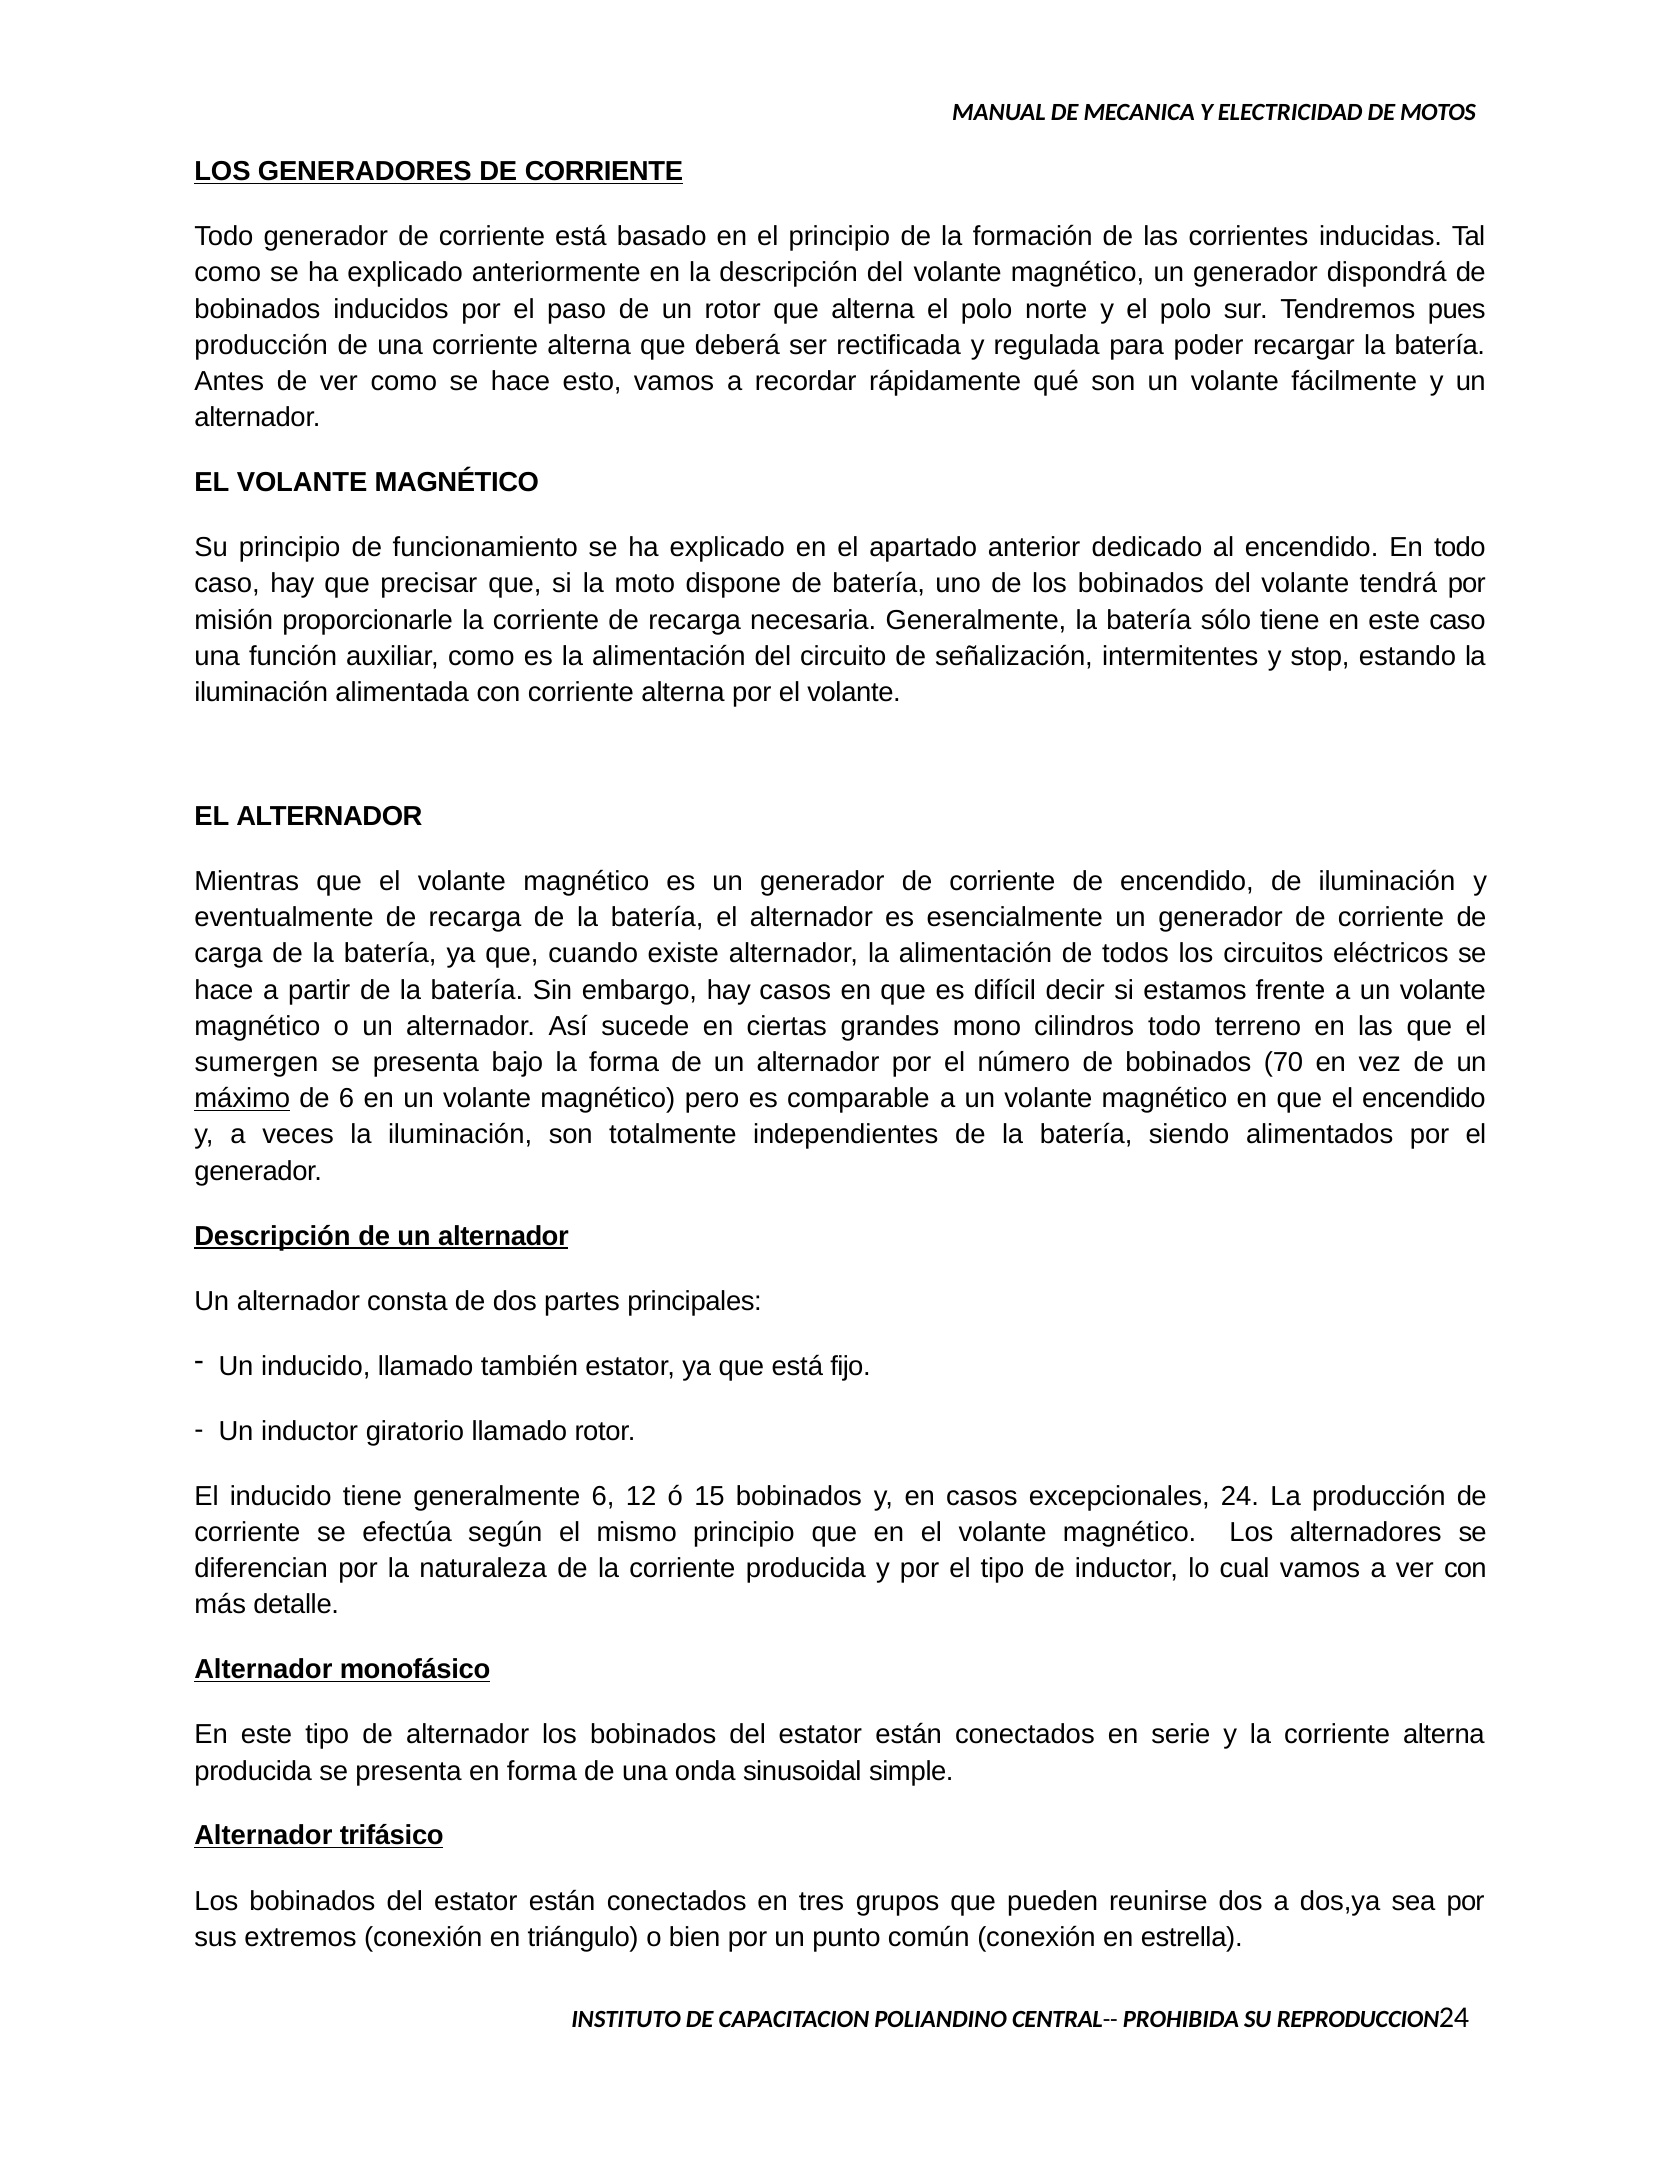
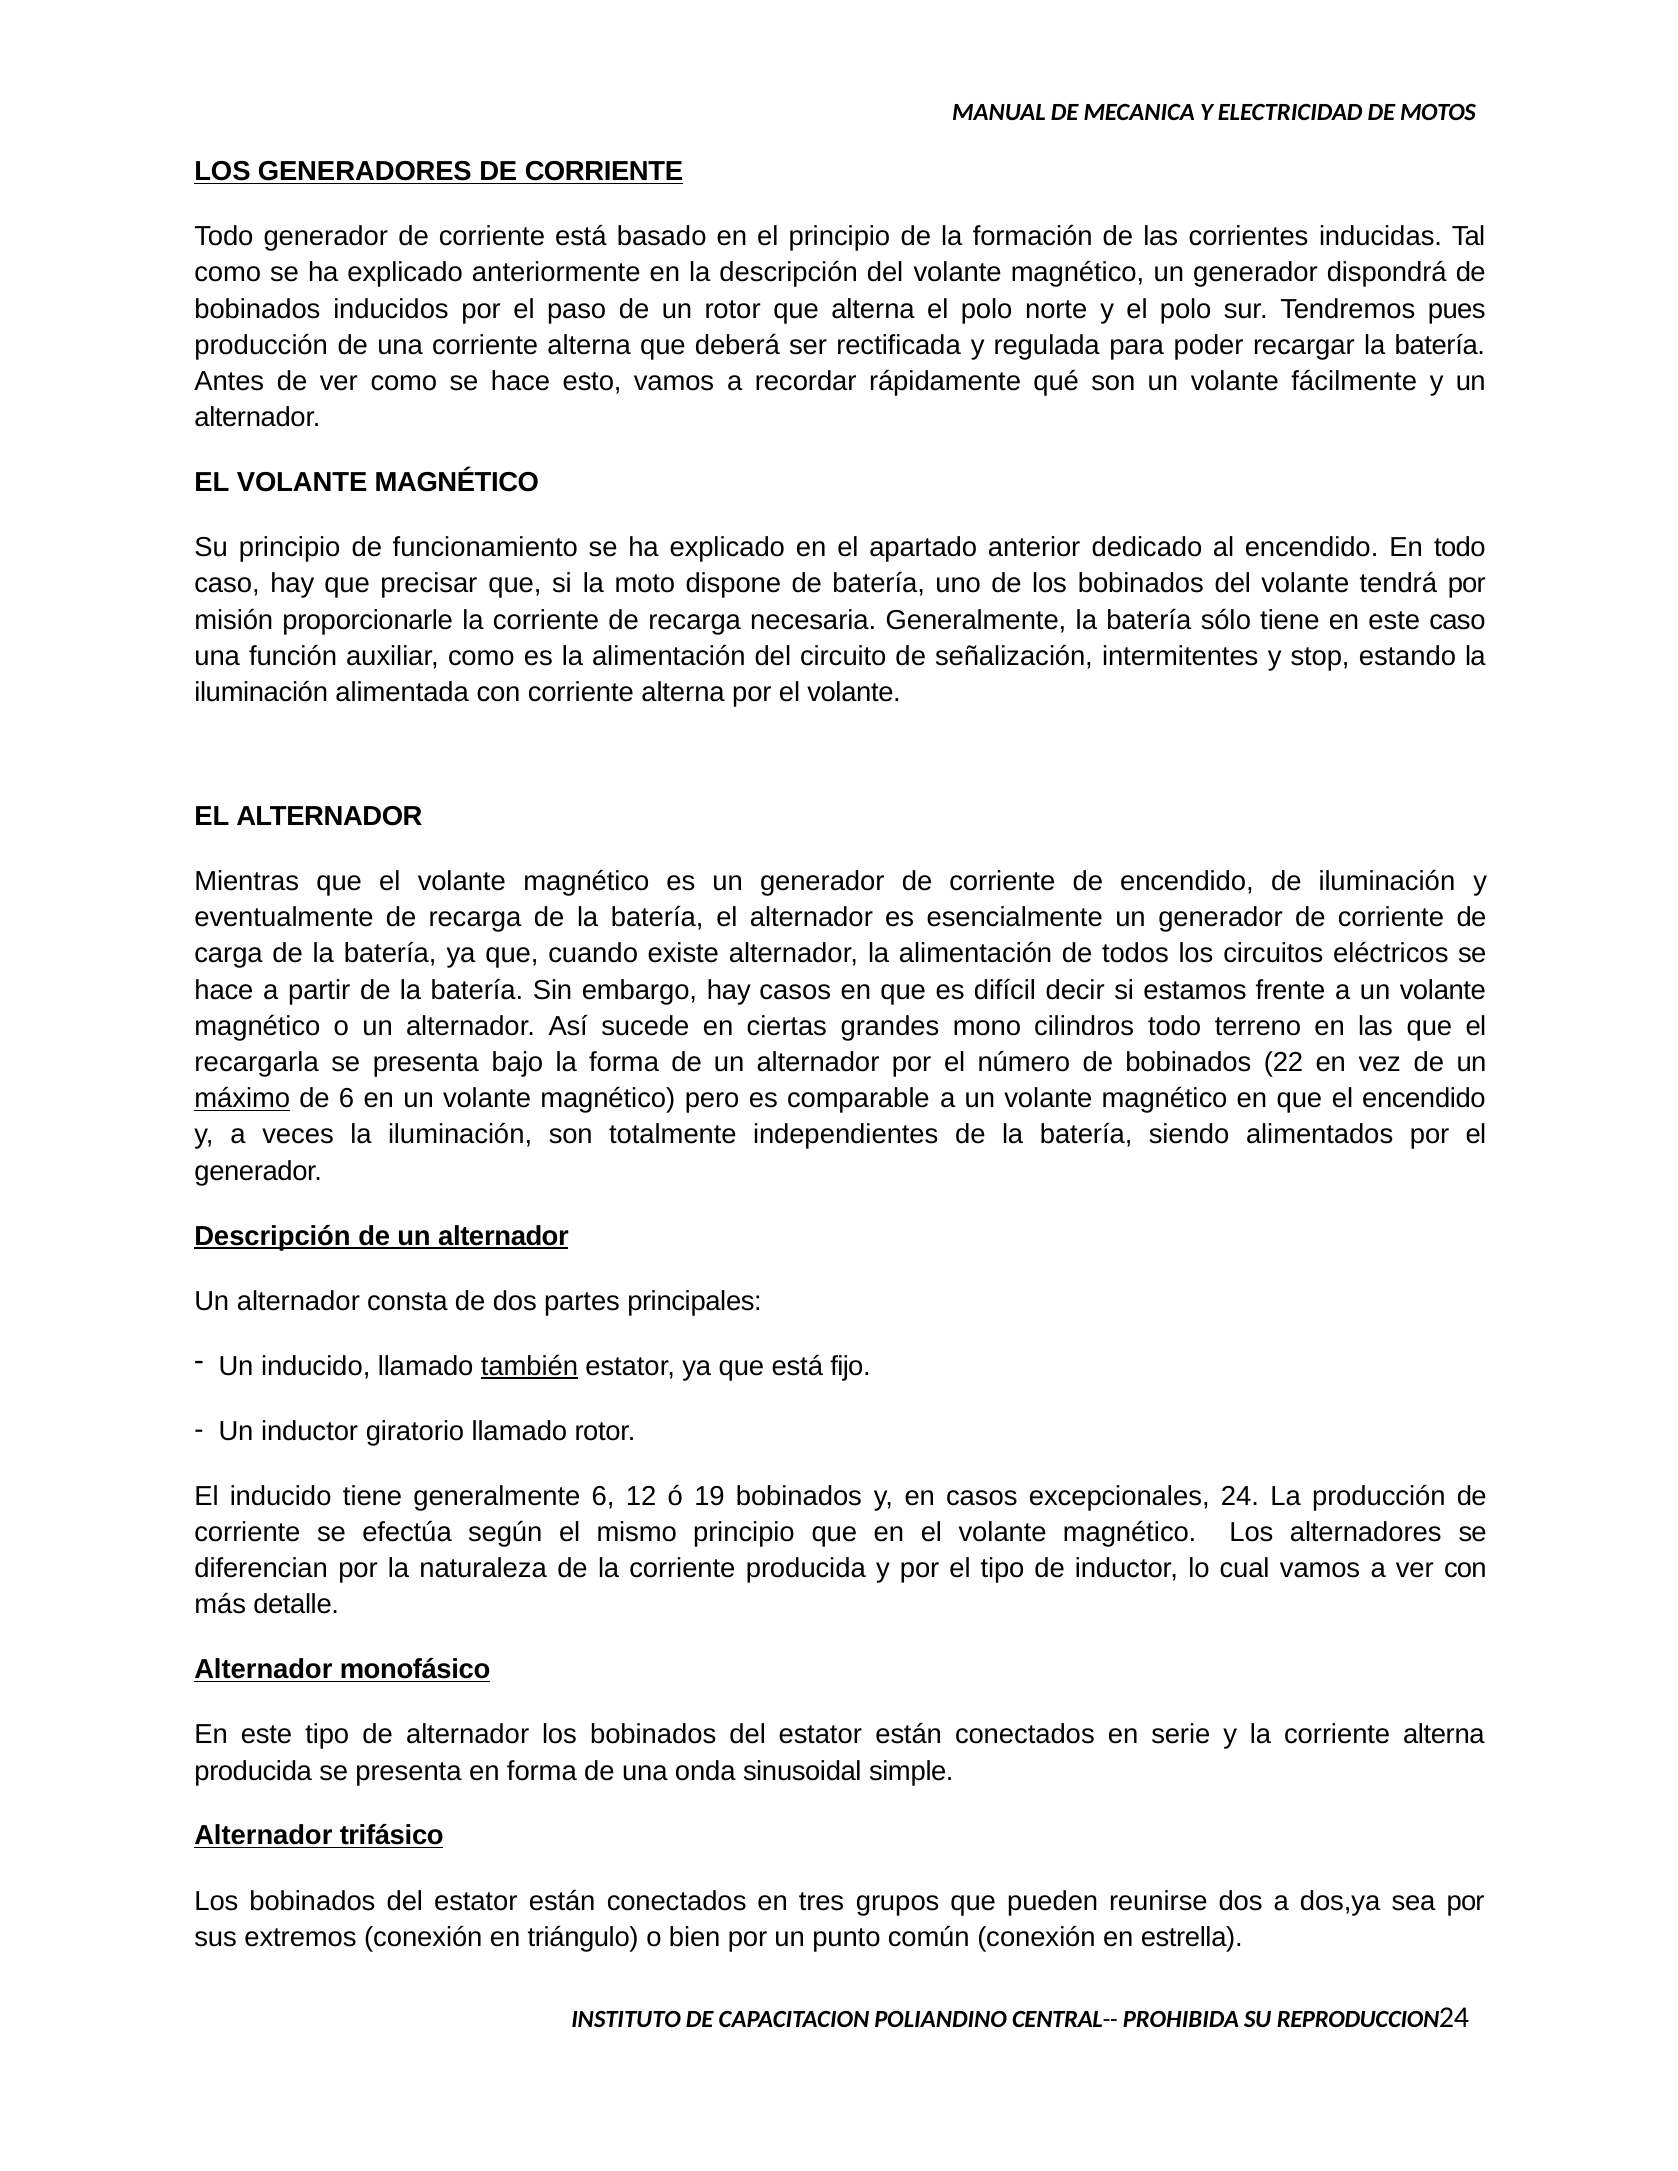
sumergen: sumergen -> recargarla (257, 1063)
70: 70 -> 22 (1284, 1063)
también underline: none -> present (529, 1367)
15: 15 -> 19 (710, 1496)
